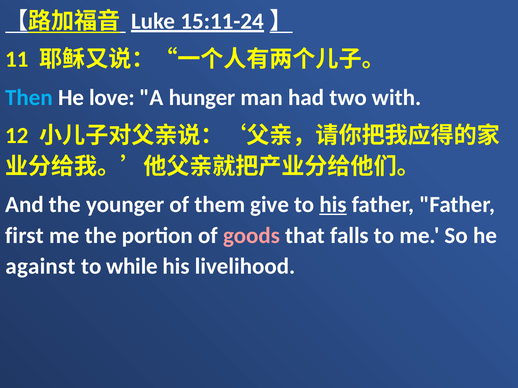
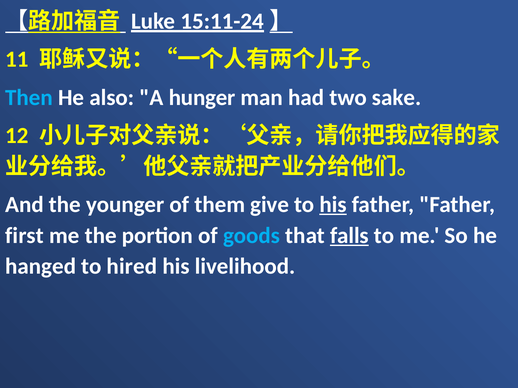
love: love -> also (112, 98)
with: with -> sake (397, 98)
goods colour: pink -> light blue (252, 236)
falls underline: none -> present (349, 236)
against: against -> hanged (41, 267)
while: while -> hired (132, 267)
